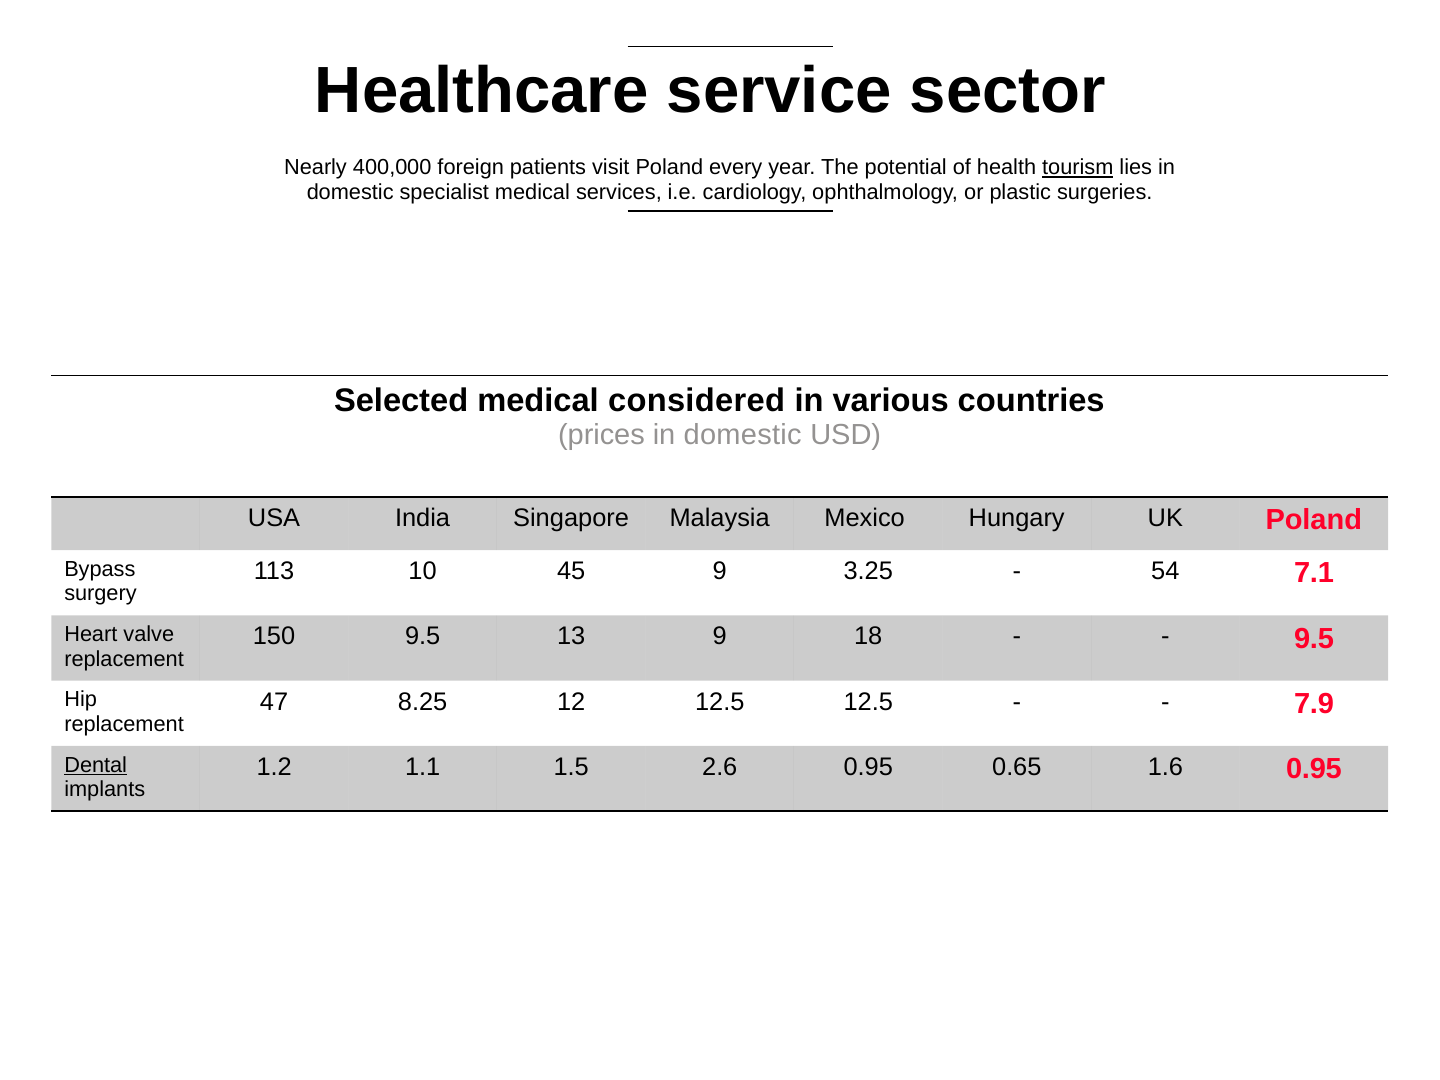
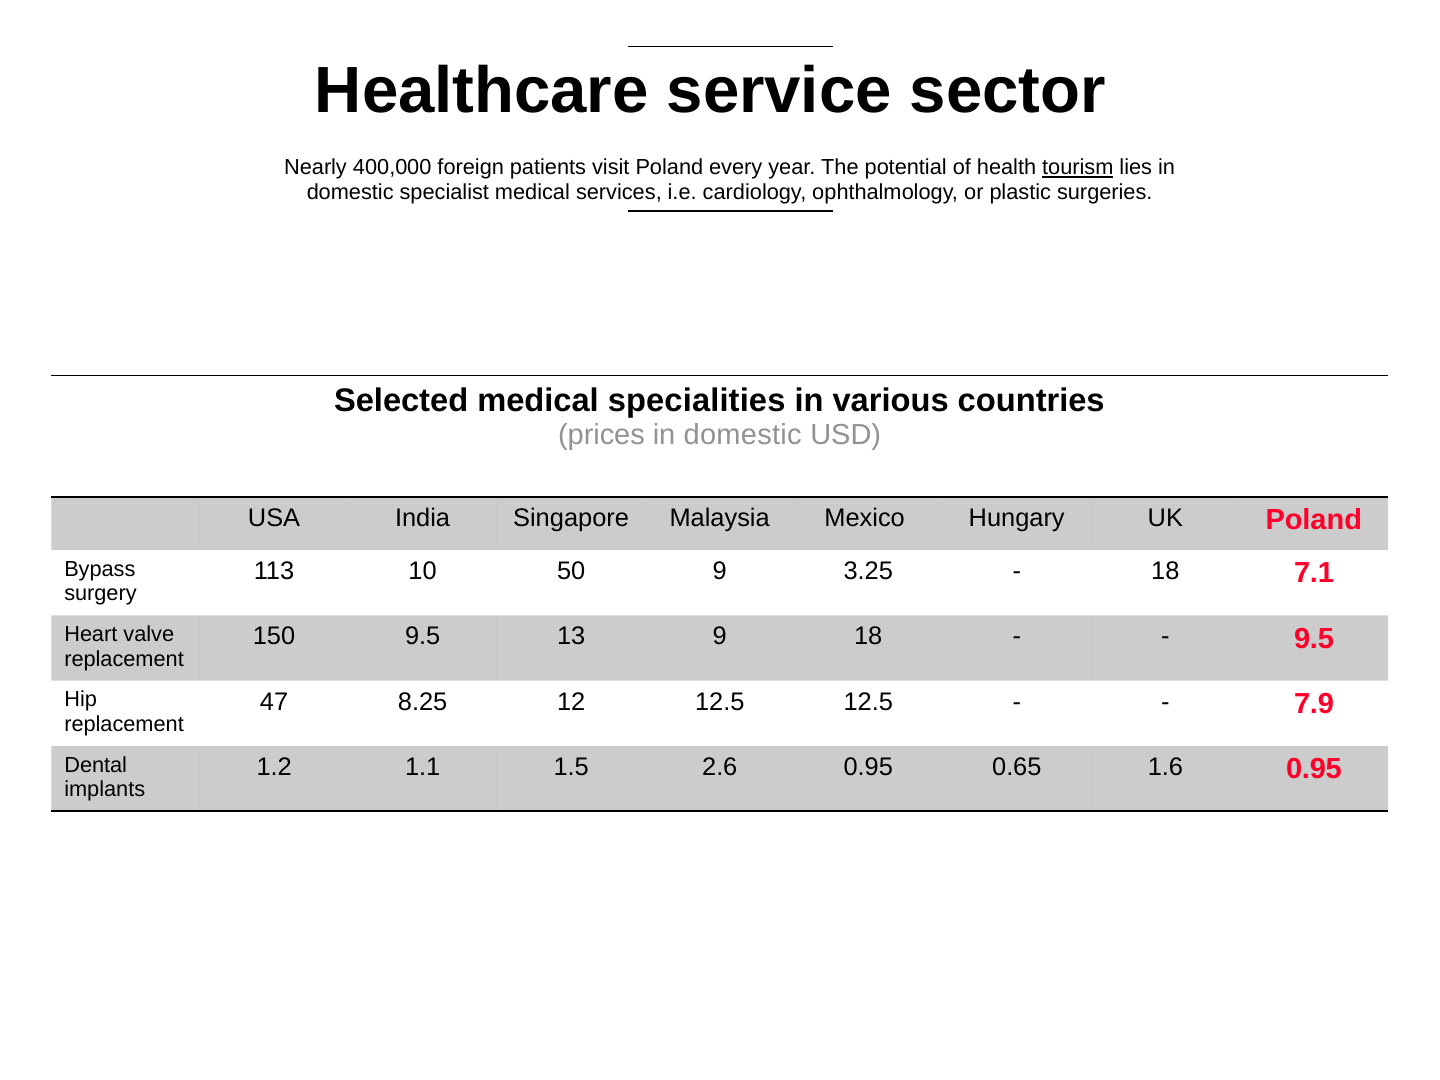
considered: considered -> specialities (697, 401)
45: 45 -> 50 (571, 571)
54: 54 -> 18 (1165, 571)
Dental underline: present -> none (96, 765)
